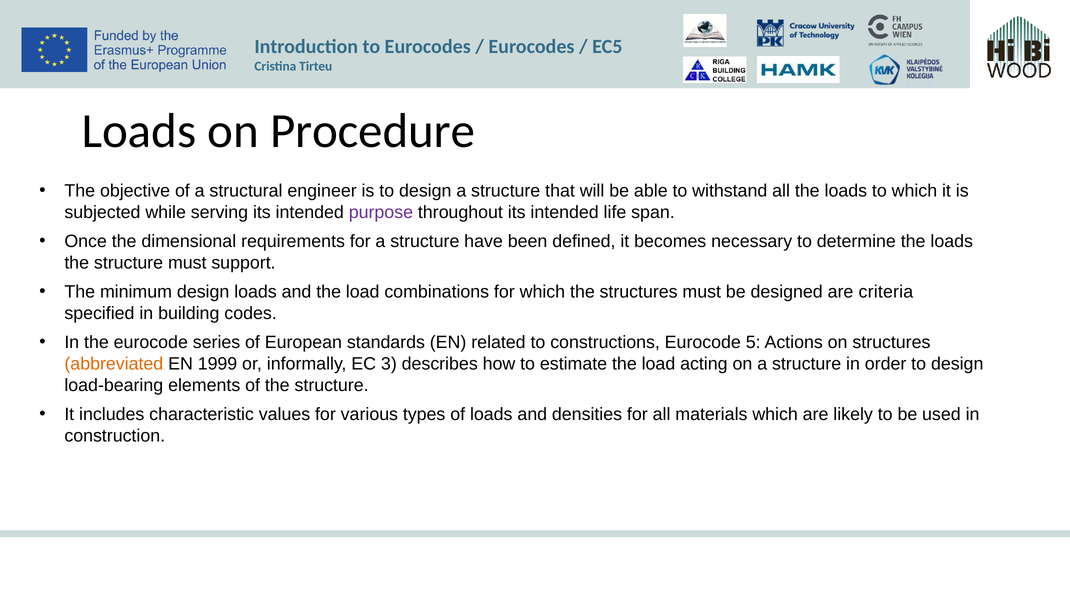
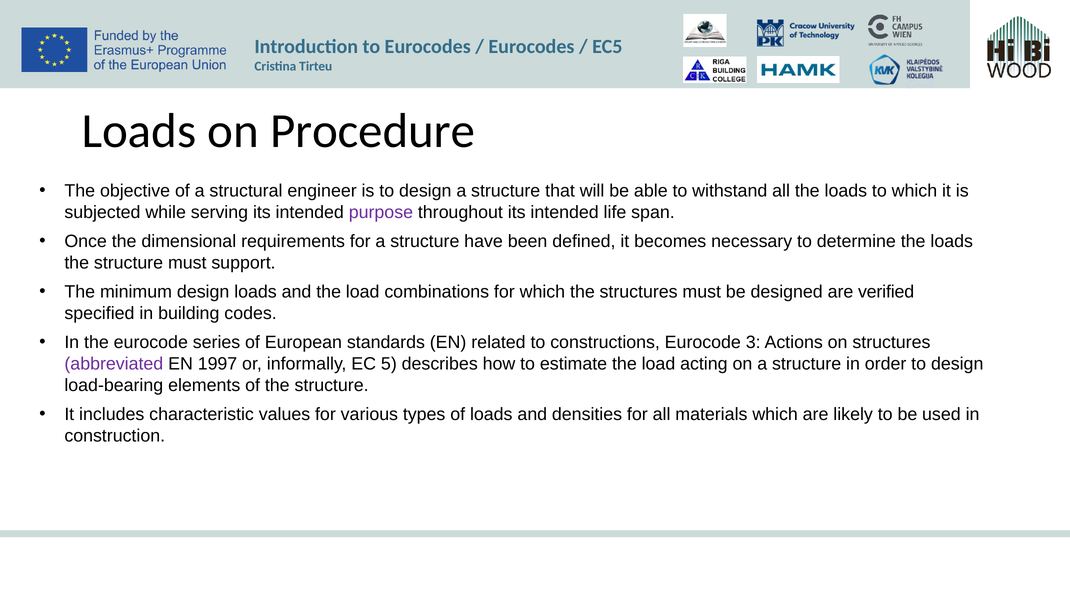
criteria: criteria -> verified (886, 292)
5: 5 -> 3 (753, 342)
abbreviated colour: orange -> purple (114, 364)
1999: 1999 -> 1997 (218, 364)
3: 3 -> 5 (389, 364)
